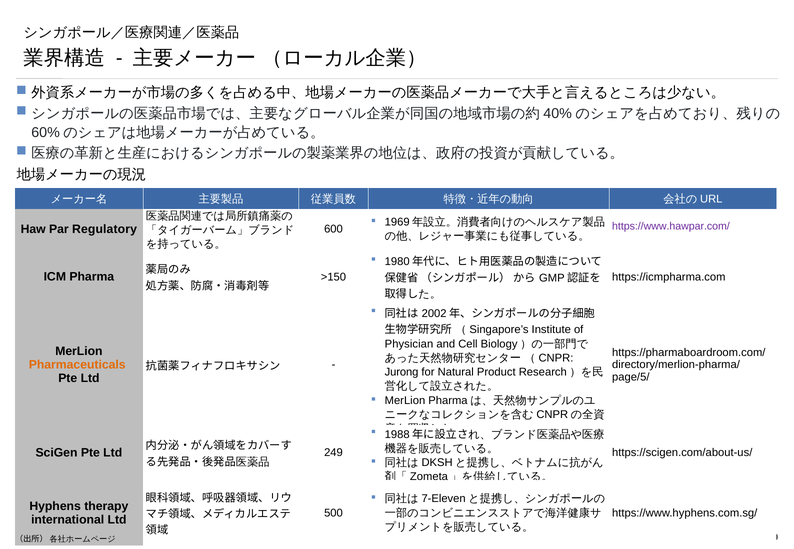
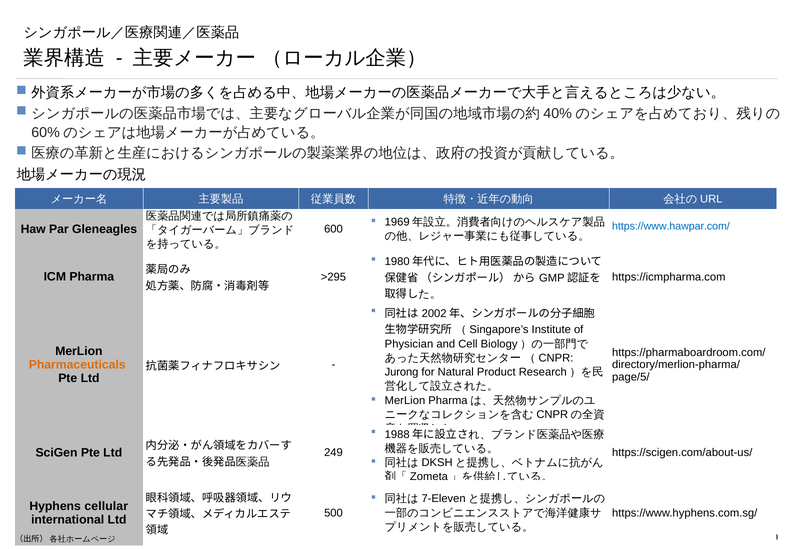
https://www.hawpar.com/ colour: purple -> blue (671, 227)
Regulatory: Regulatory -> Gleneagles (105, 229)
>150: >150 -> >295 (333, 277)
therapy: therapy -> cellular (106, 507)
